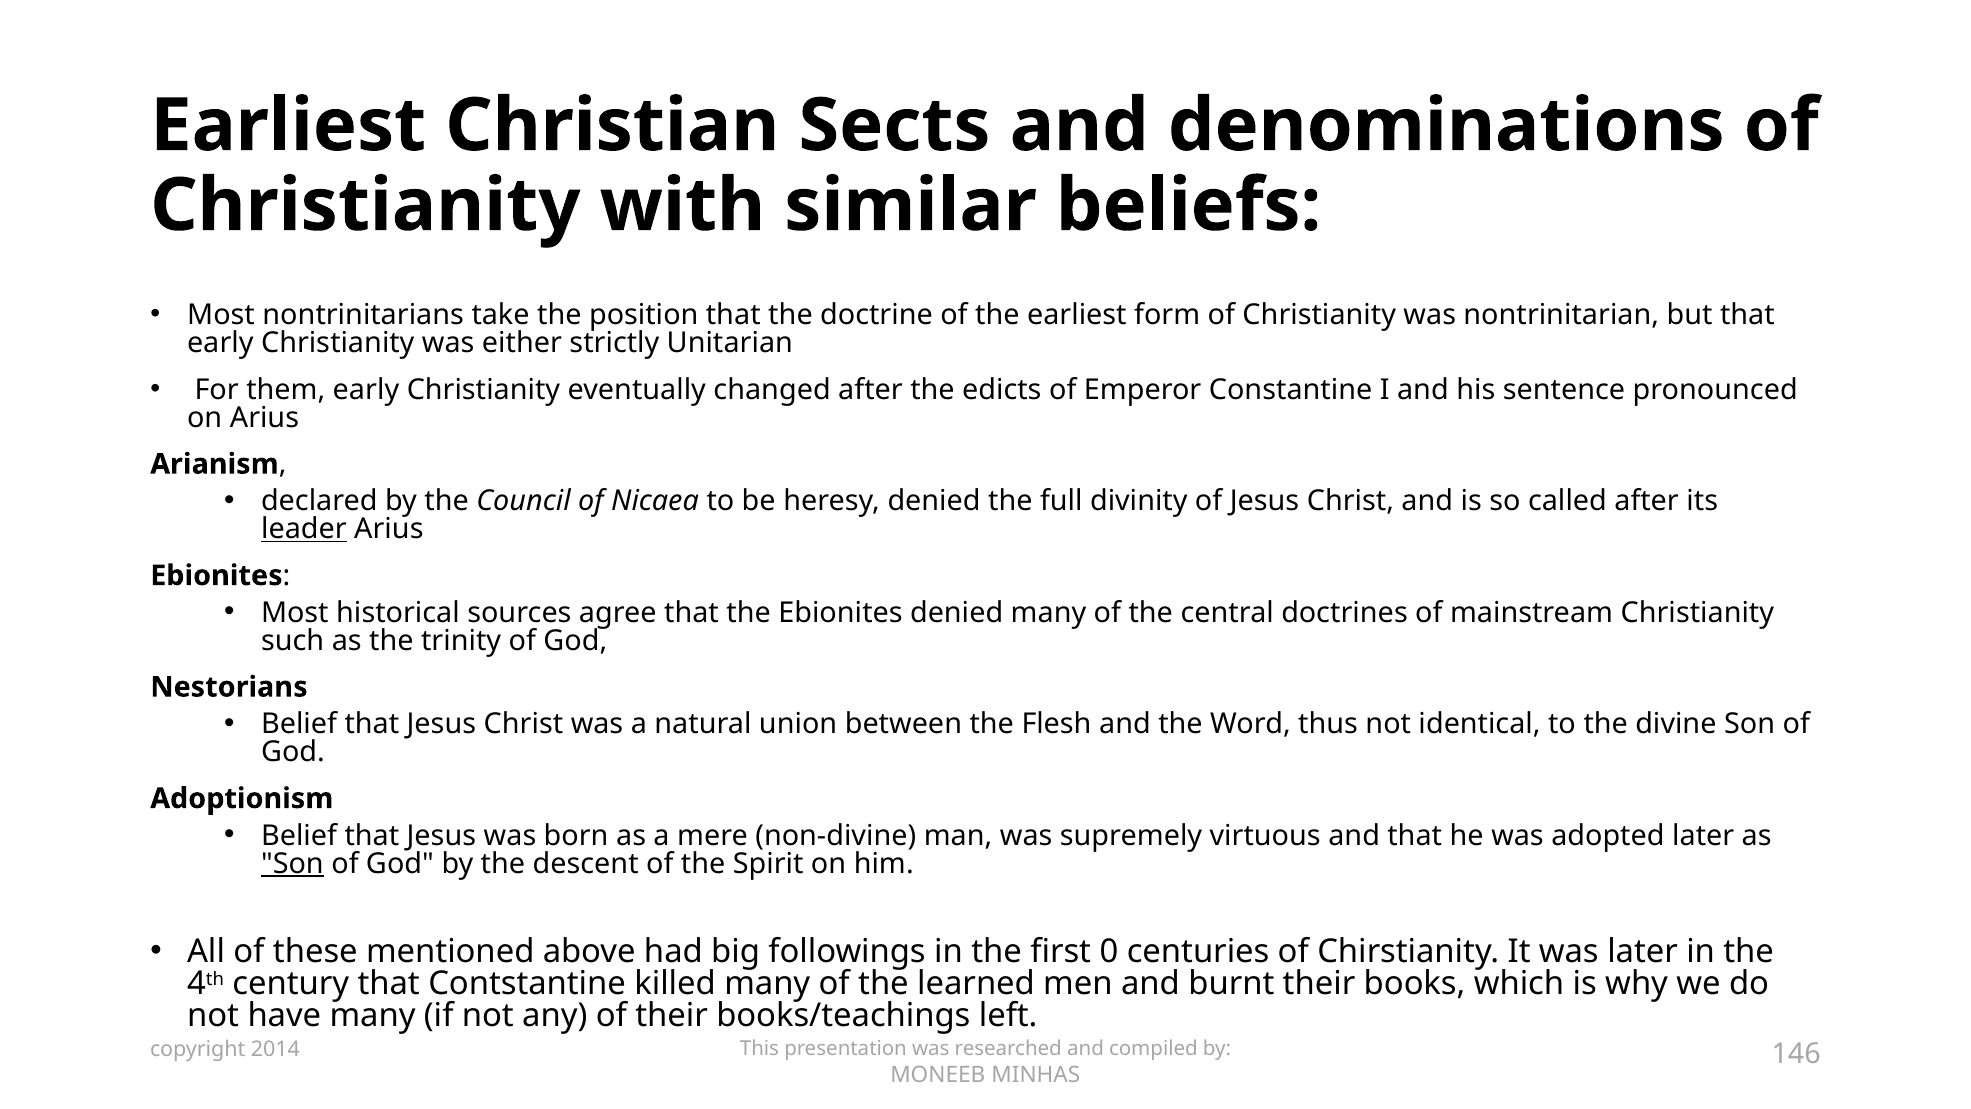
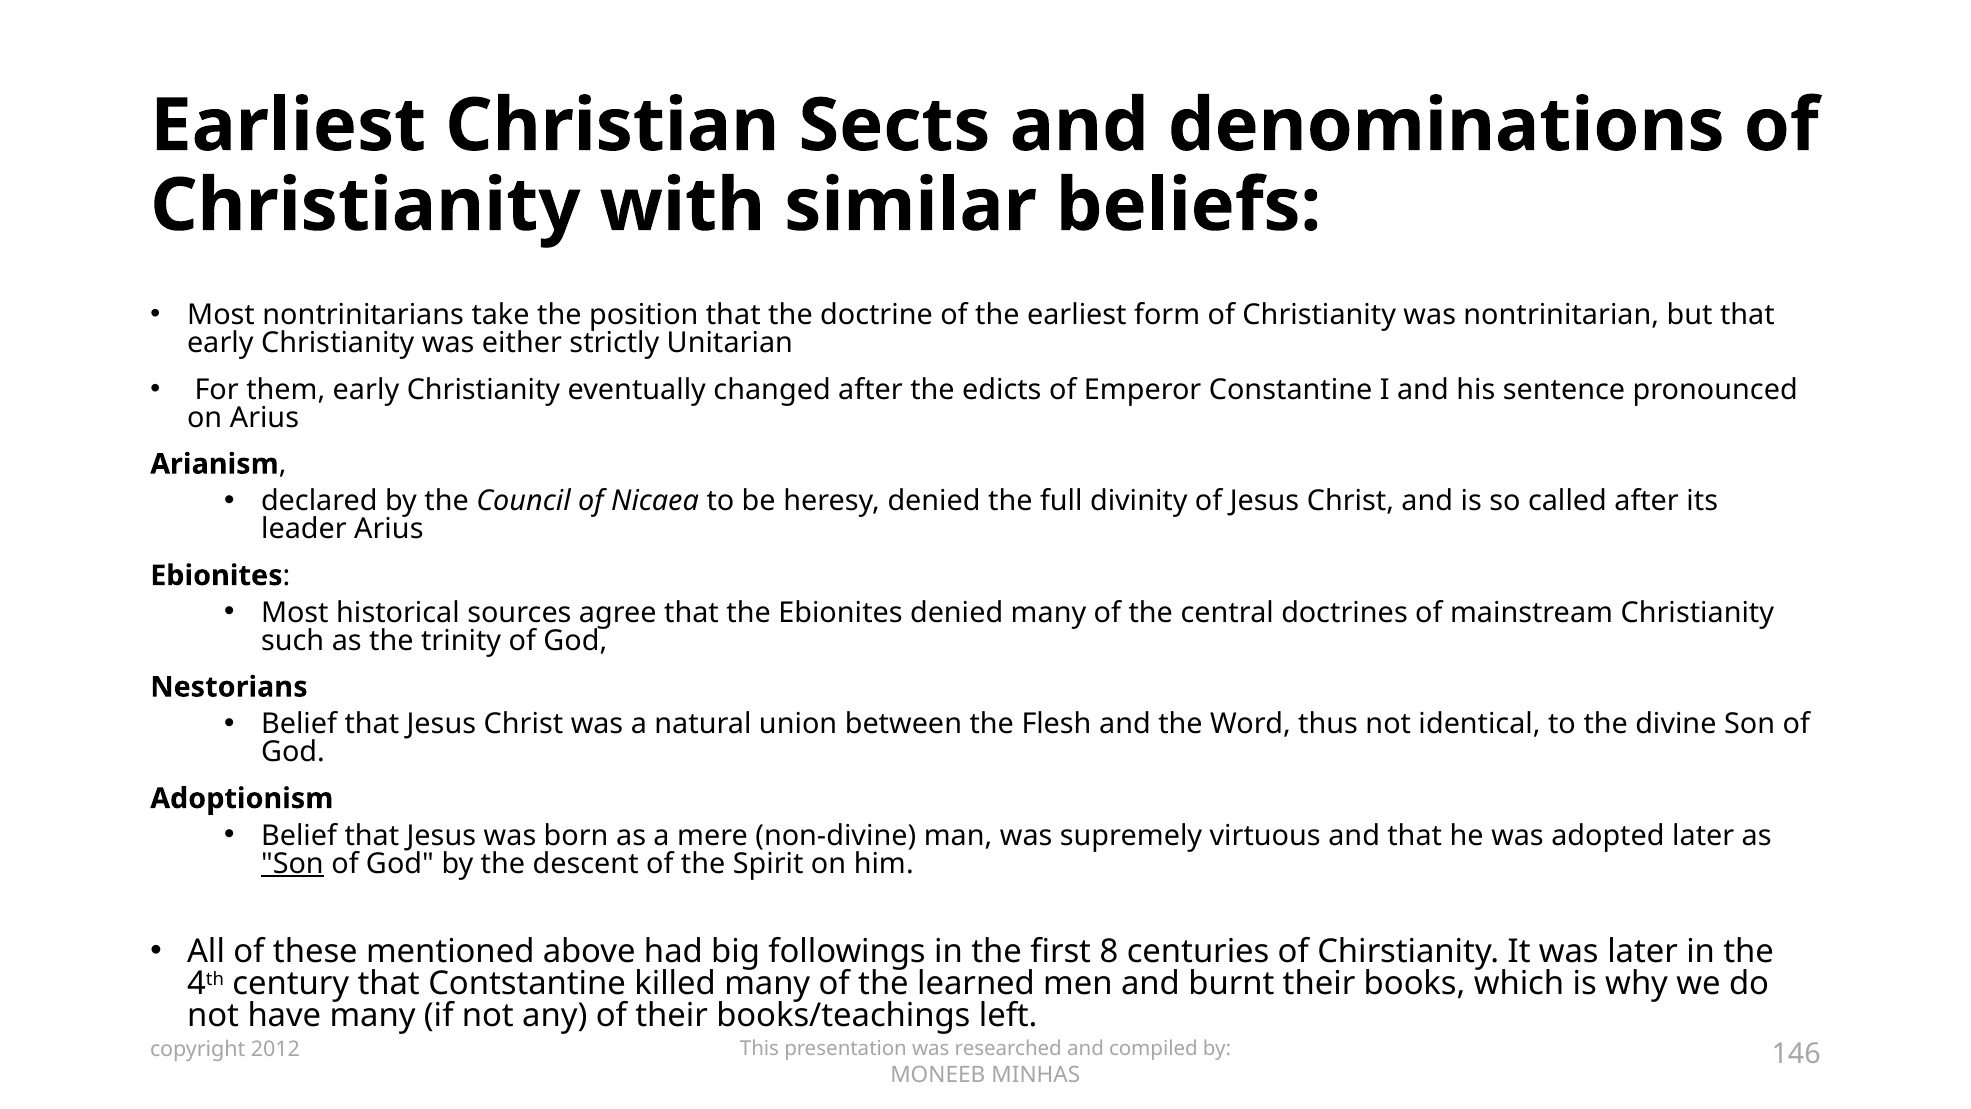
leader underline: present -> none (304, 529)
0: 0 -> 8 (1109, 952)
2014: 2014 -> 2012 (275, 1049)
